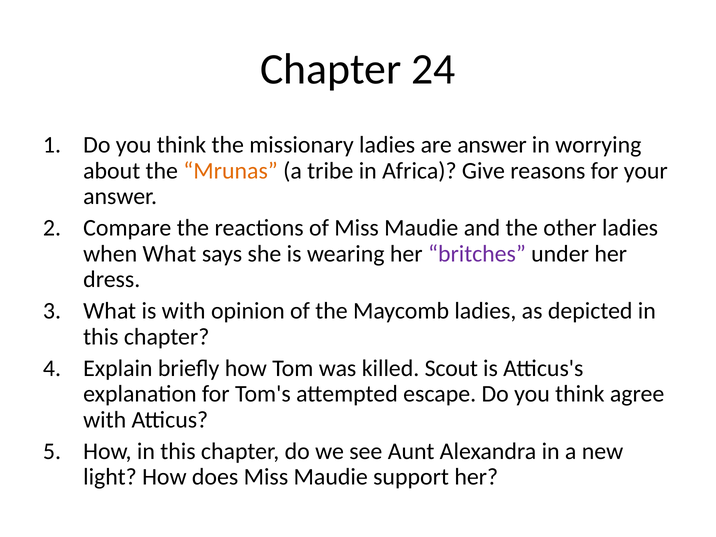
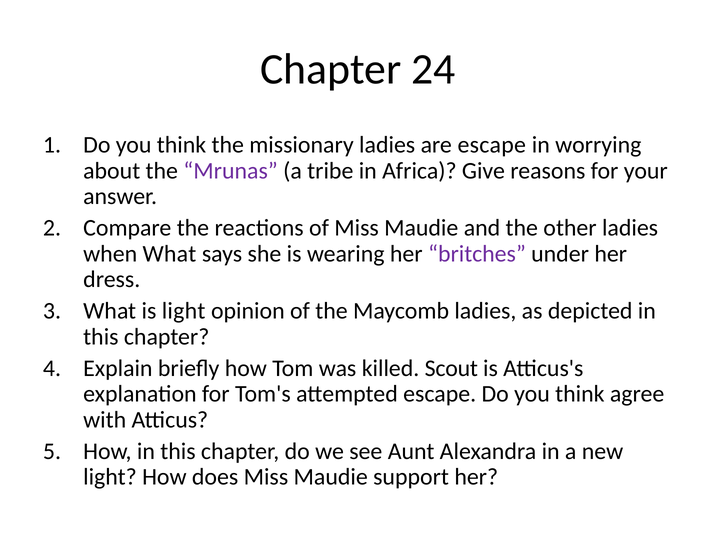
are answer: answer -> escape (492, 145)
Mrunas colour: orange -> purple (231, 171)
is with: with -> light (184, 311)
